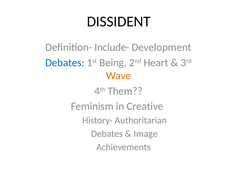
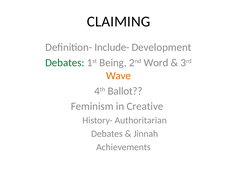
DISSIDENT: DISSIDENT -> CLAIMING (119, 21)
Debates colour: blue -> green (65, 63)
Heart: Heart -> Word (156, 63)
Them: Them -> Ballot (125, 91)
Image: Image -> Jinnah (146, 134)
